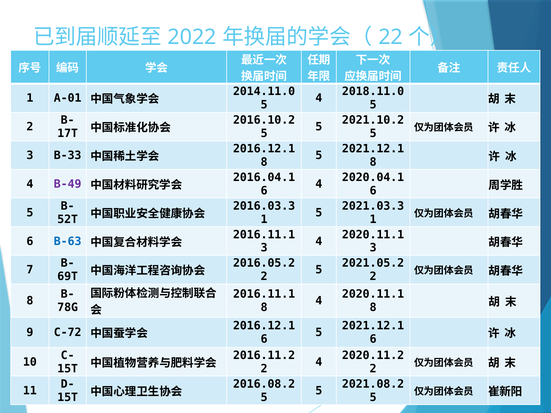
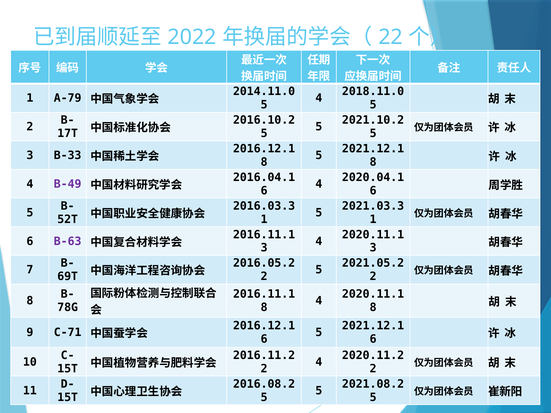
A-01: A-01 -> A-79 (68, 98)
B-63 colour: blue -> purple (68, 241)
C-72: C-72 -> C-71 (68, 333)
